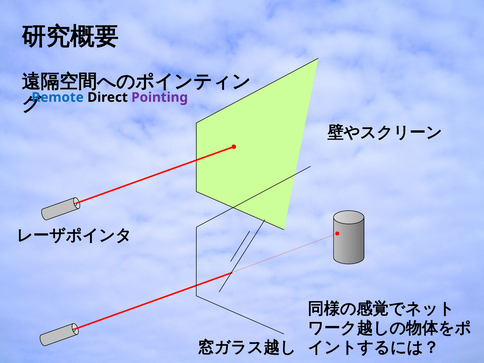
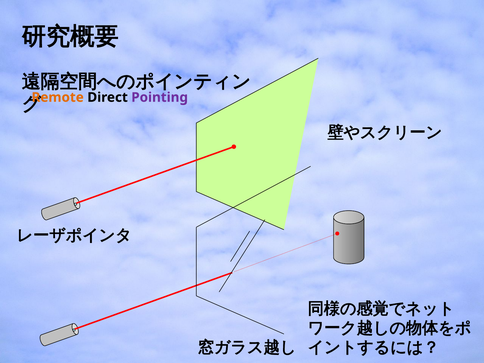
Remote colour: blue -> orange (58, 97)
